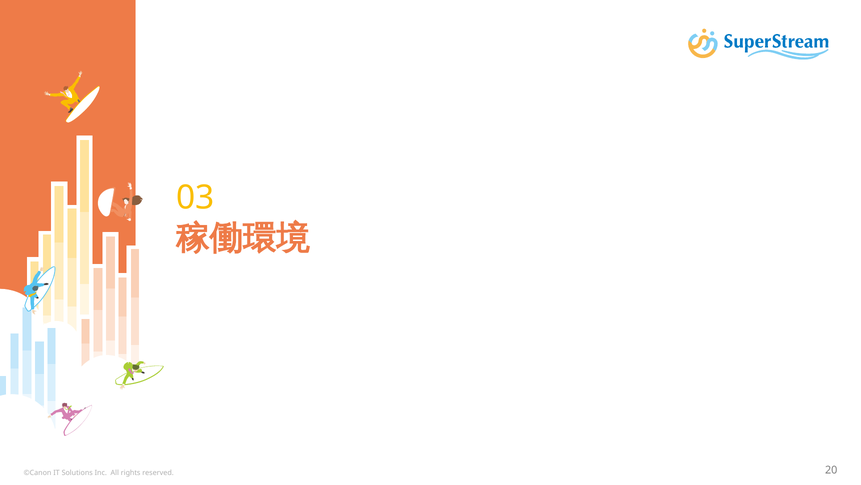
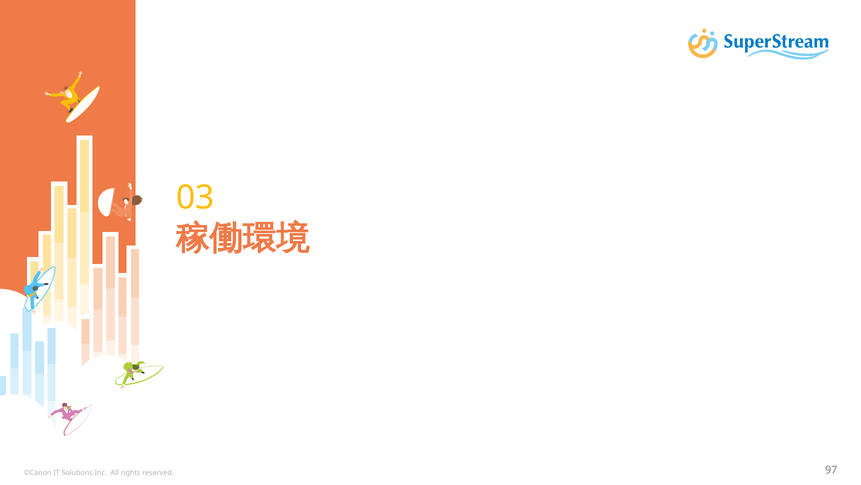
20: 20 -> 97 (831, 470)
